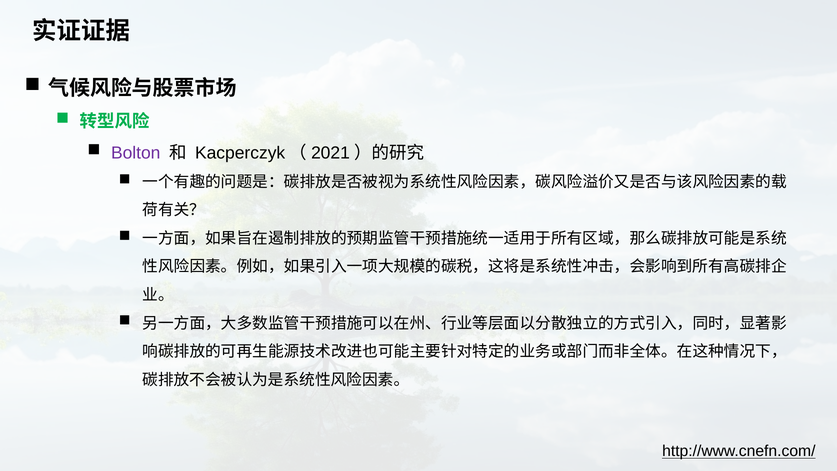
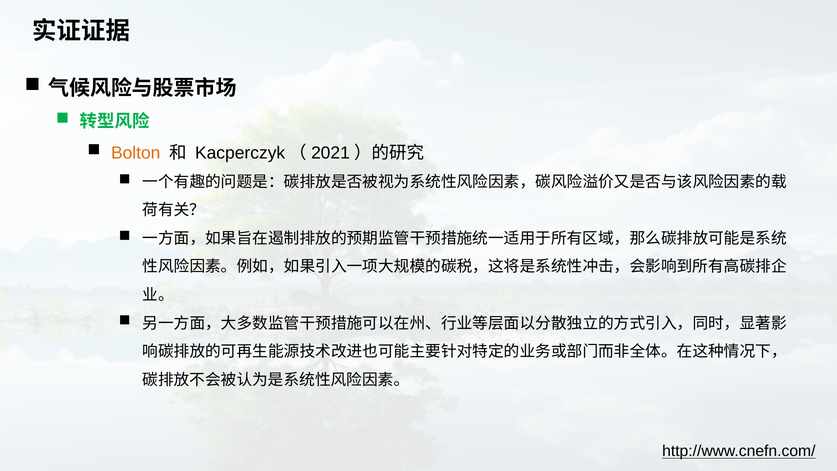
Bolton colour: purple -> orange (136, 153)
